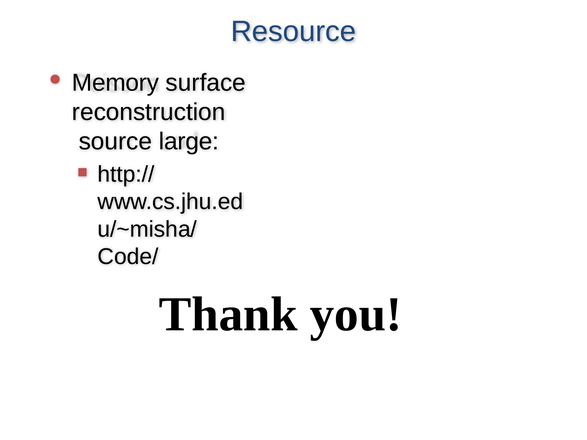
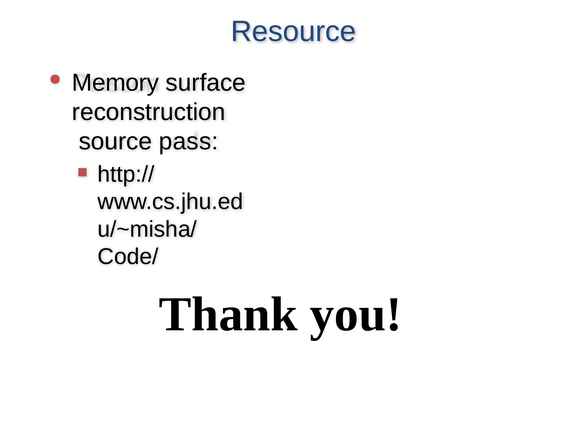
large: large -> pass (189, 142)
